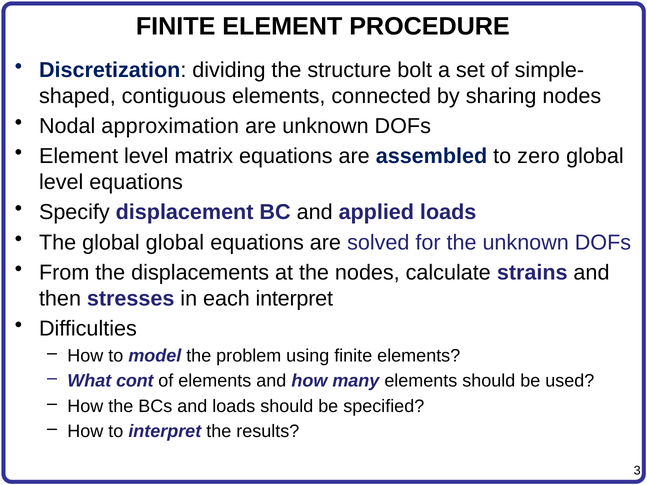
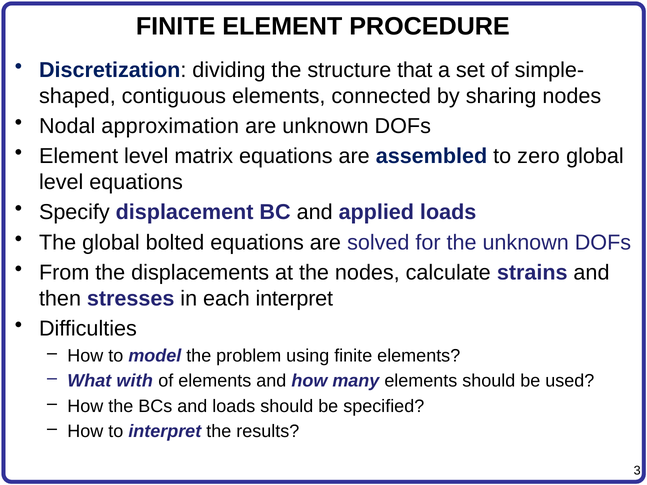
bolt: bolt -> that (415, 70)
global global: global -> bolted (175, 243)
cont: cont -> with (135, 381)
